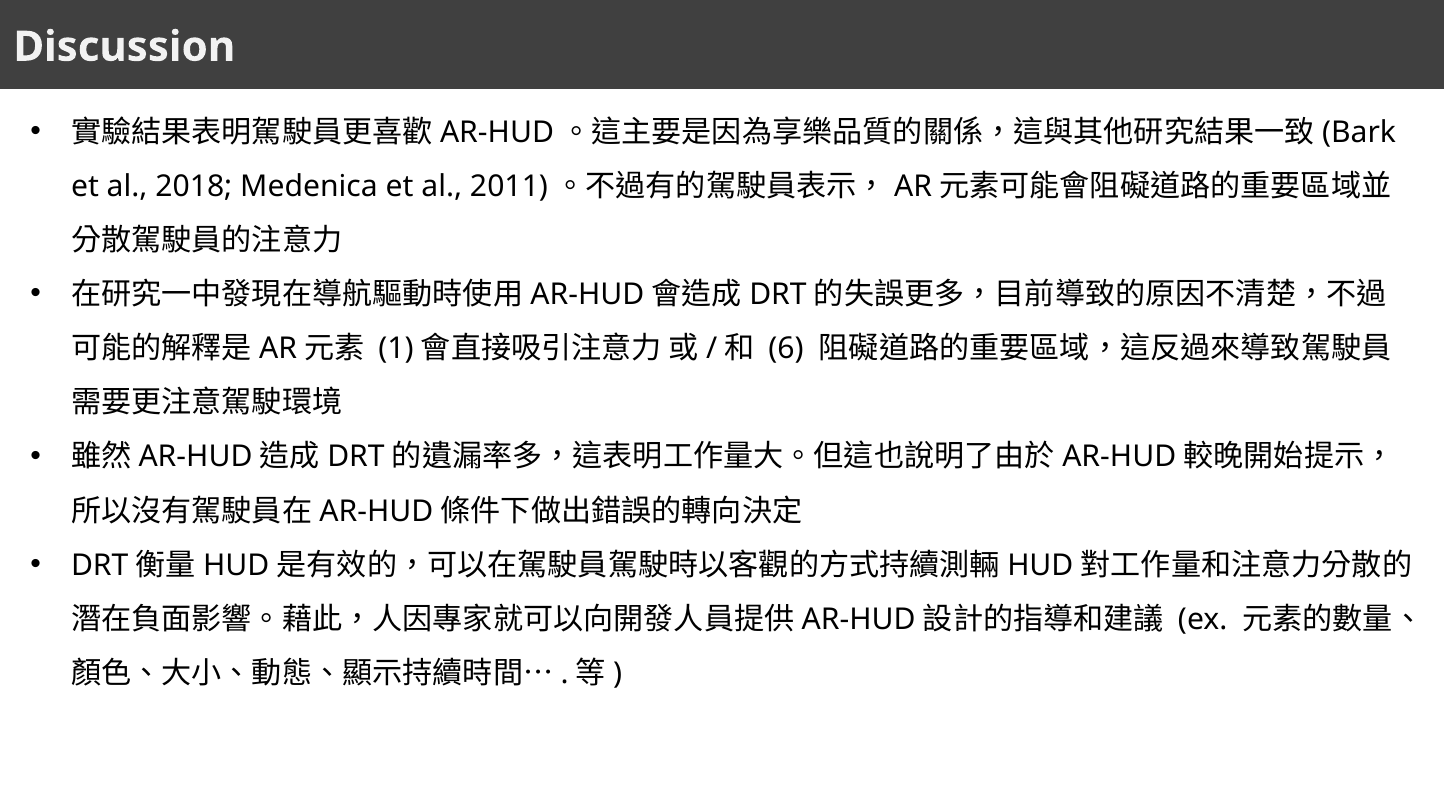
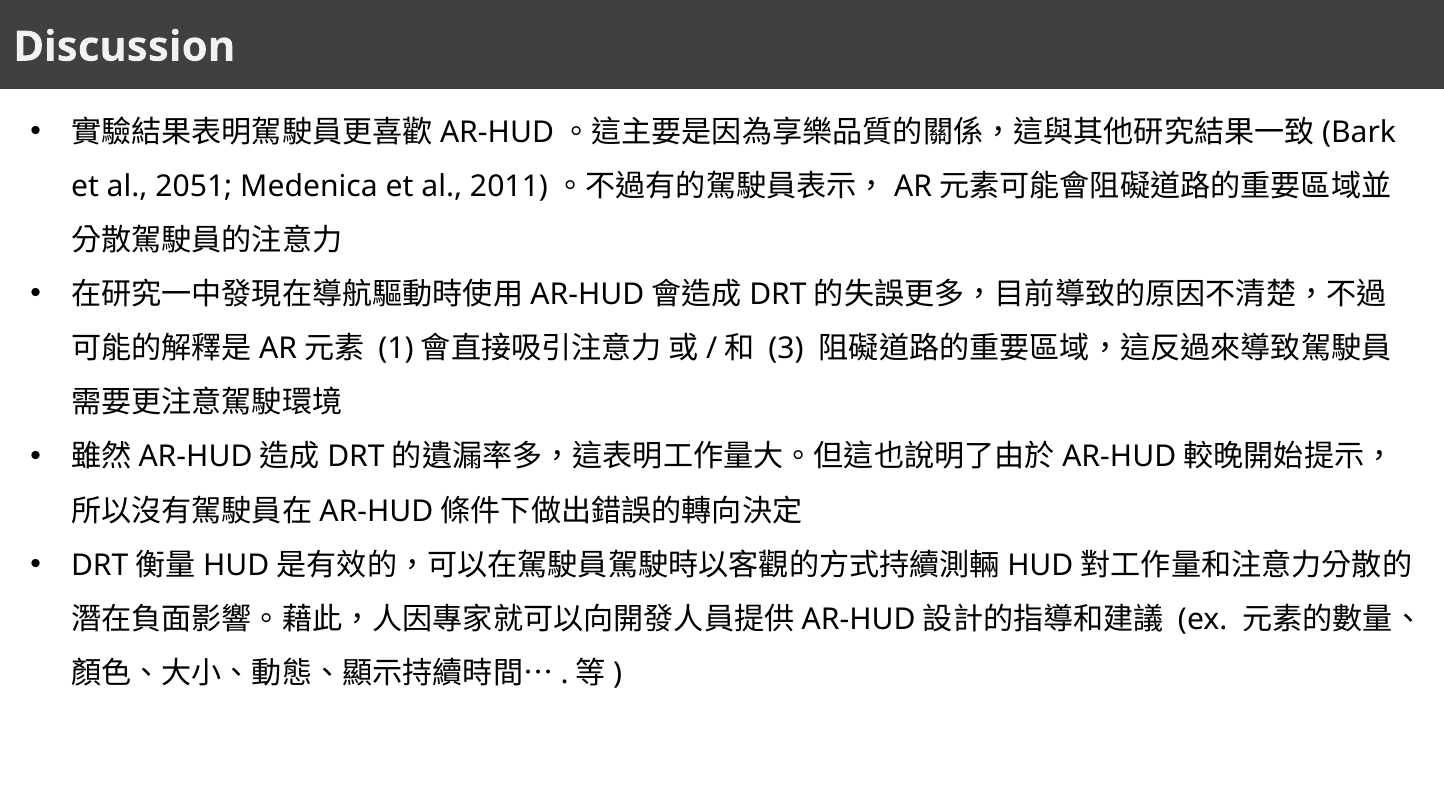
2018: 2018 -> 2051 (194, 186)
6: 6 -> 3 (786, 349)
